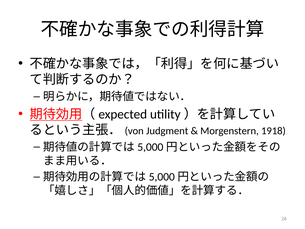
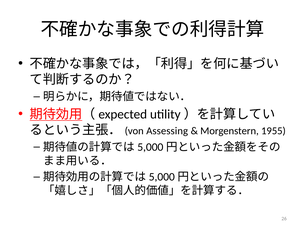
Judgment: Judgment -> Assessing (167, 131)
1918: 1918 -> 1955 (273, 131)
